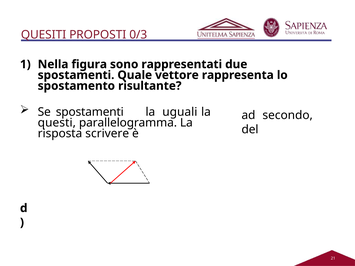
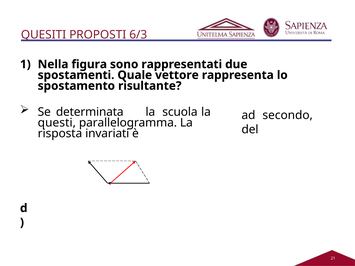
0/3: 0/3 -> 6/3 (138, 35)
Se spostamenti: spostamenti -> determinata (90, 112)
uguali: uguali -> scuola (180, 112)
scrivere: scrivere -> invariati (107, 134)
